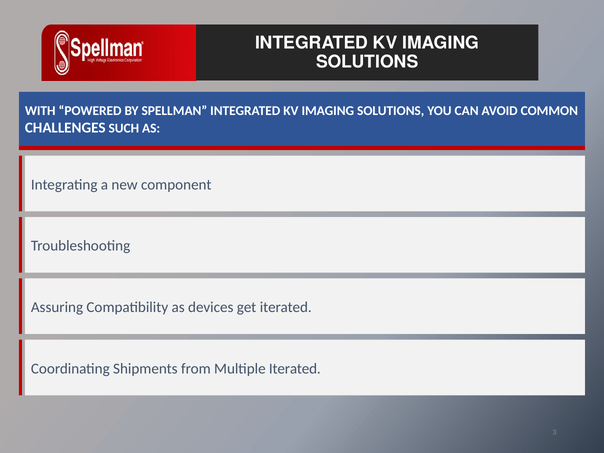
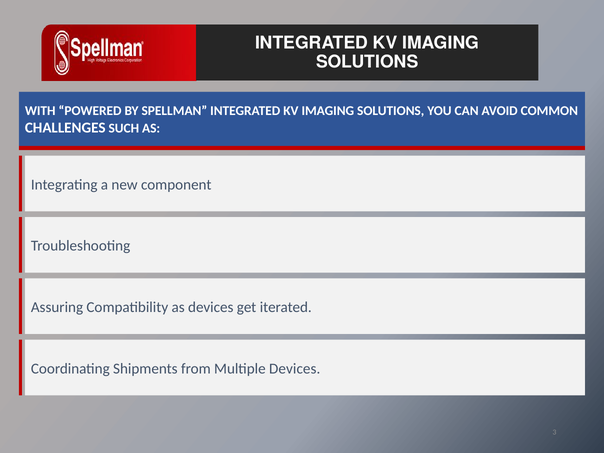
Multiple Iterated: Iterated -> Devices (295, 369)
